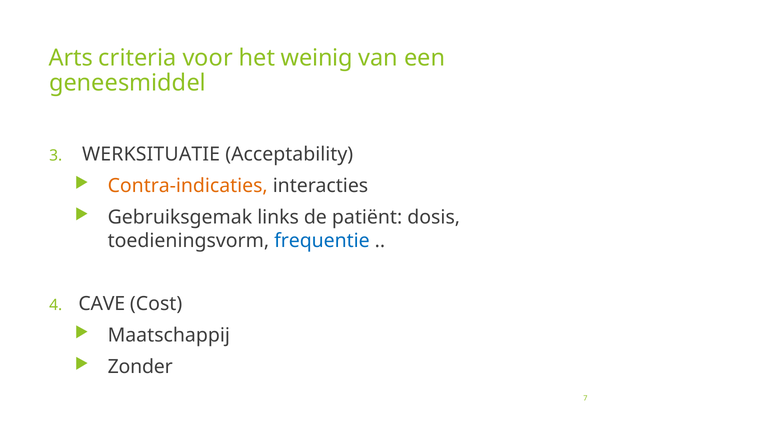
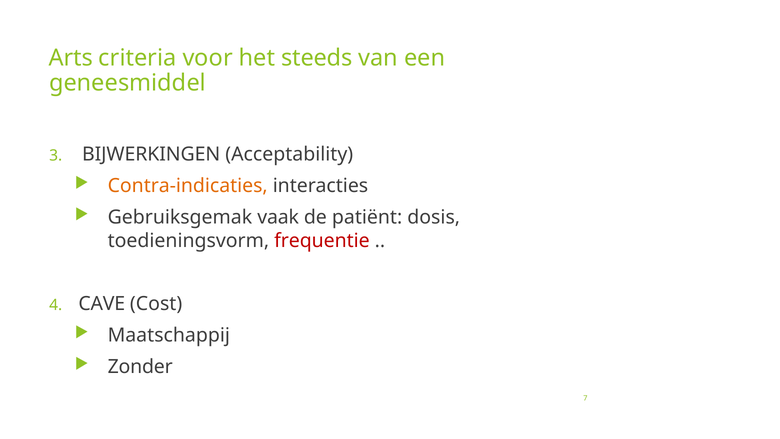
weinig: weinig -> steeds (317, 58)
WERKSITUATIE: WERKSITUATIE -> BIJWERKINGEN (151, 154)
links: links -> vaak (278, 217)
frequentie colour: blue -> red (322, 241)
